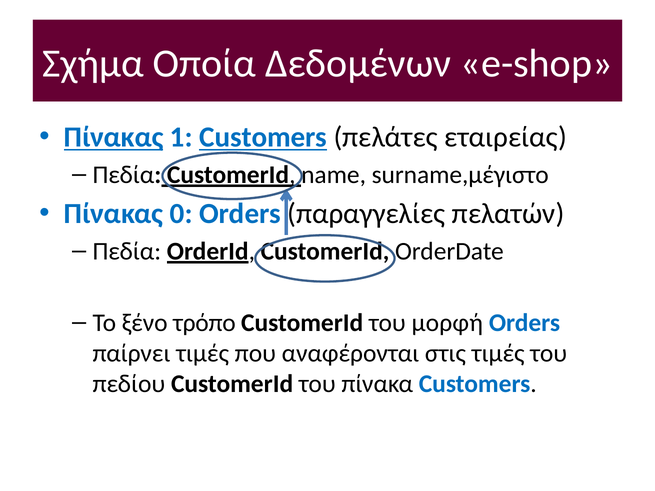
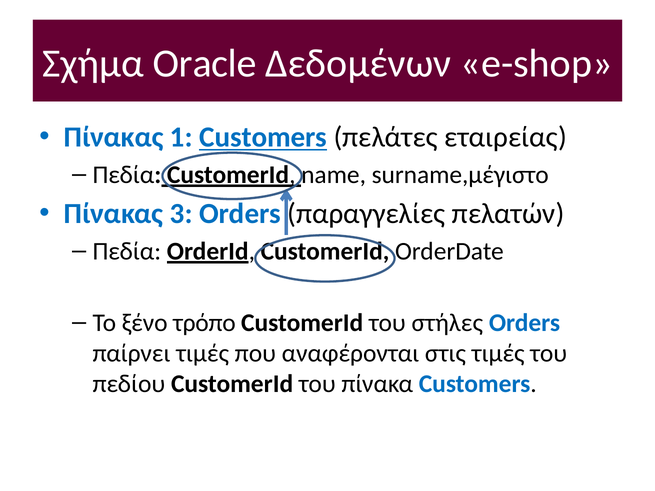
Οποία: Οποία -> Oracle (205, 63)
Πίνακας underline: present -> none (114, 137)
0: 0 -> 3 (181, 214)
μoρφή: μoρφή -> στήλες (447, 323)
